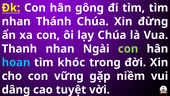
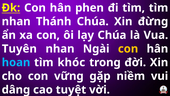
gông: gông -> phen (90, 8)
Thanh: Thanh -> Tuyên (19, 49)
con colour: light green -> yellow (128, 49)
